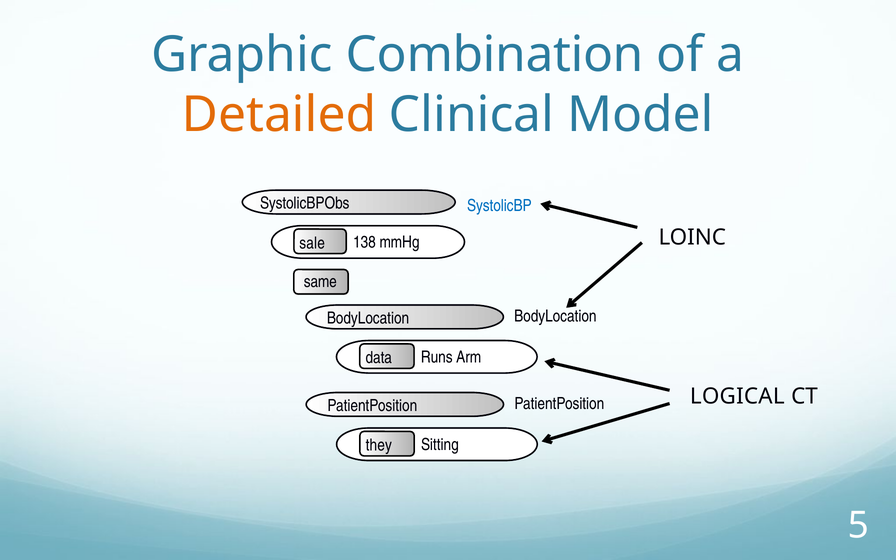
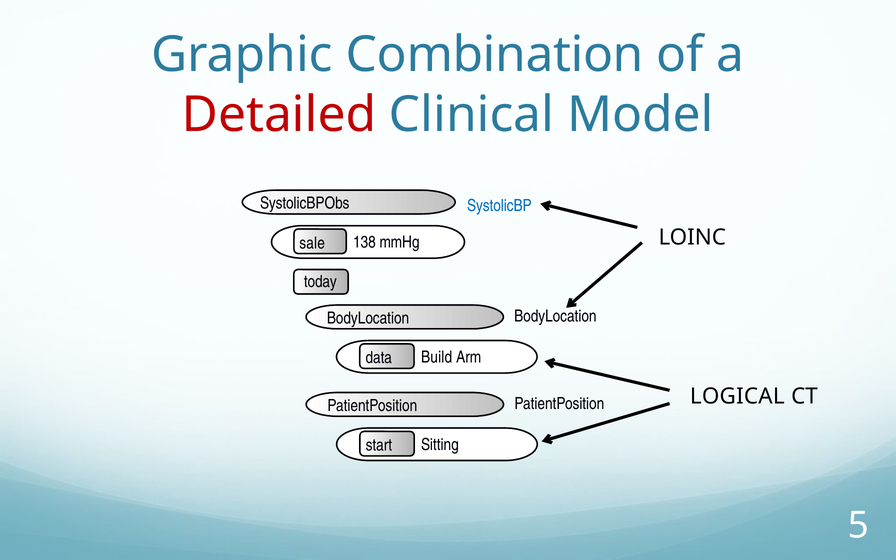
Detailed colour: orange -> red (279, 115)
same: same -> today (320, 282)
Runs: Runs -> Build (437, 357)
they: they -> start (379, 445)
